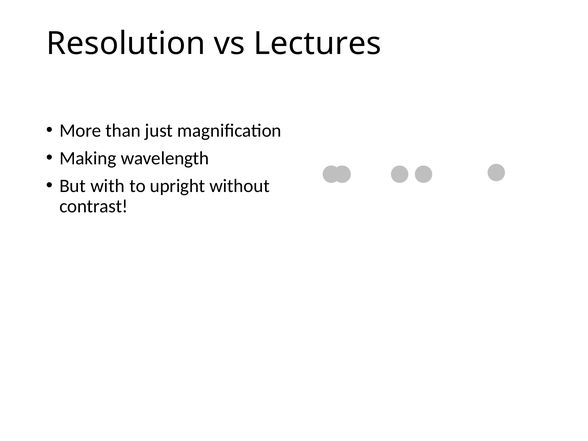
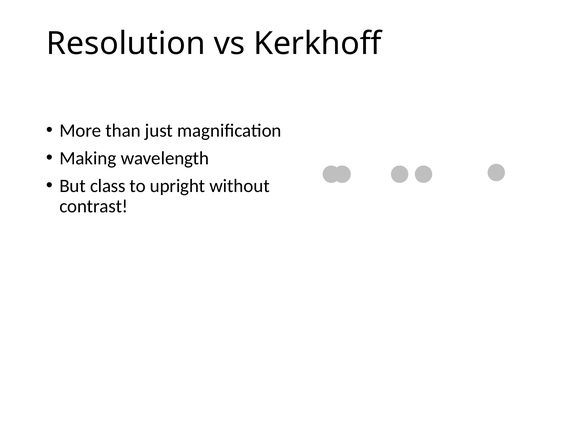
Lectures: Lectures -> Kerkhoff (318, 43)
with: with -> class (108, 186)
